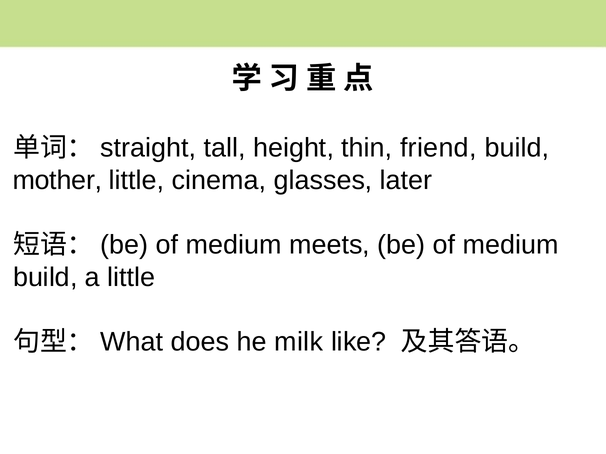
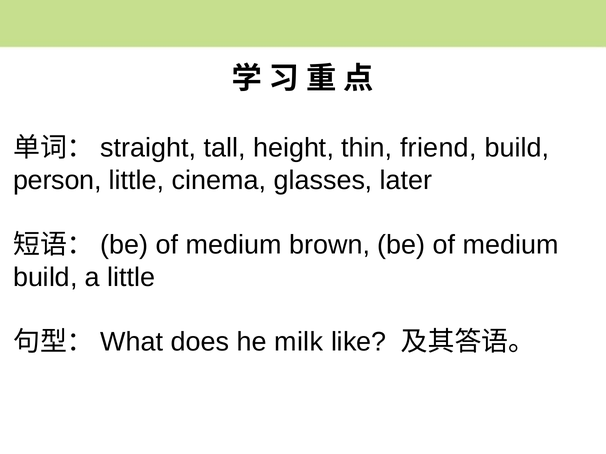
mother: mother -> person (57, 180)
meets: meets -> brown (330, 245)
